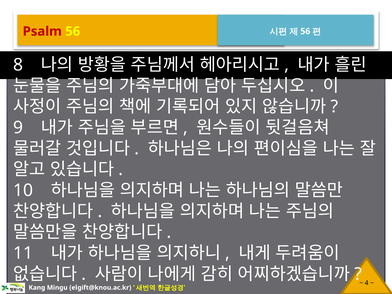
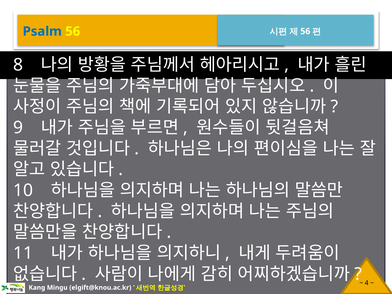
Psalm colour: red -> blue (42, 31)
